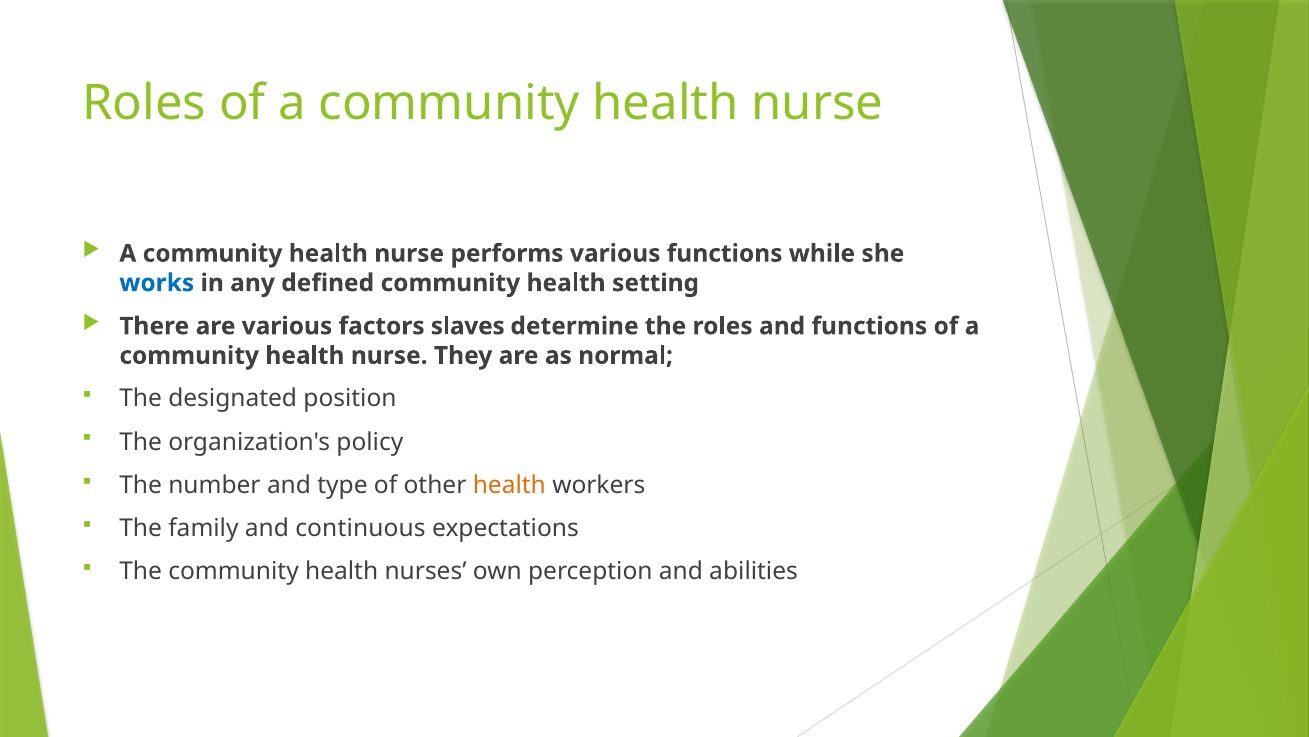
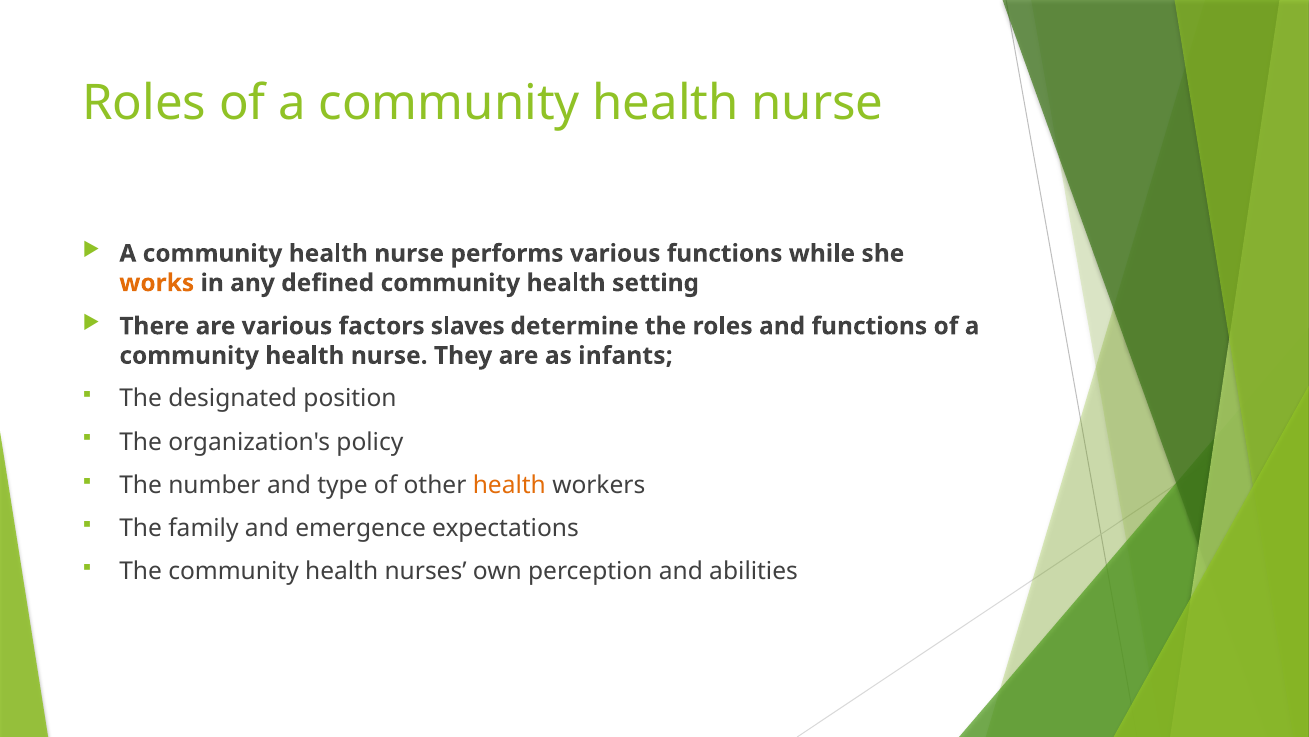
works colour: blue -> orange (157, 283)
normal: normal -> infants (625, 355)
continuous: continuous -> emergence (361, 528)
